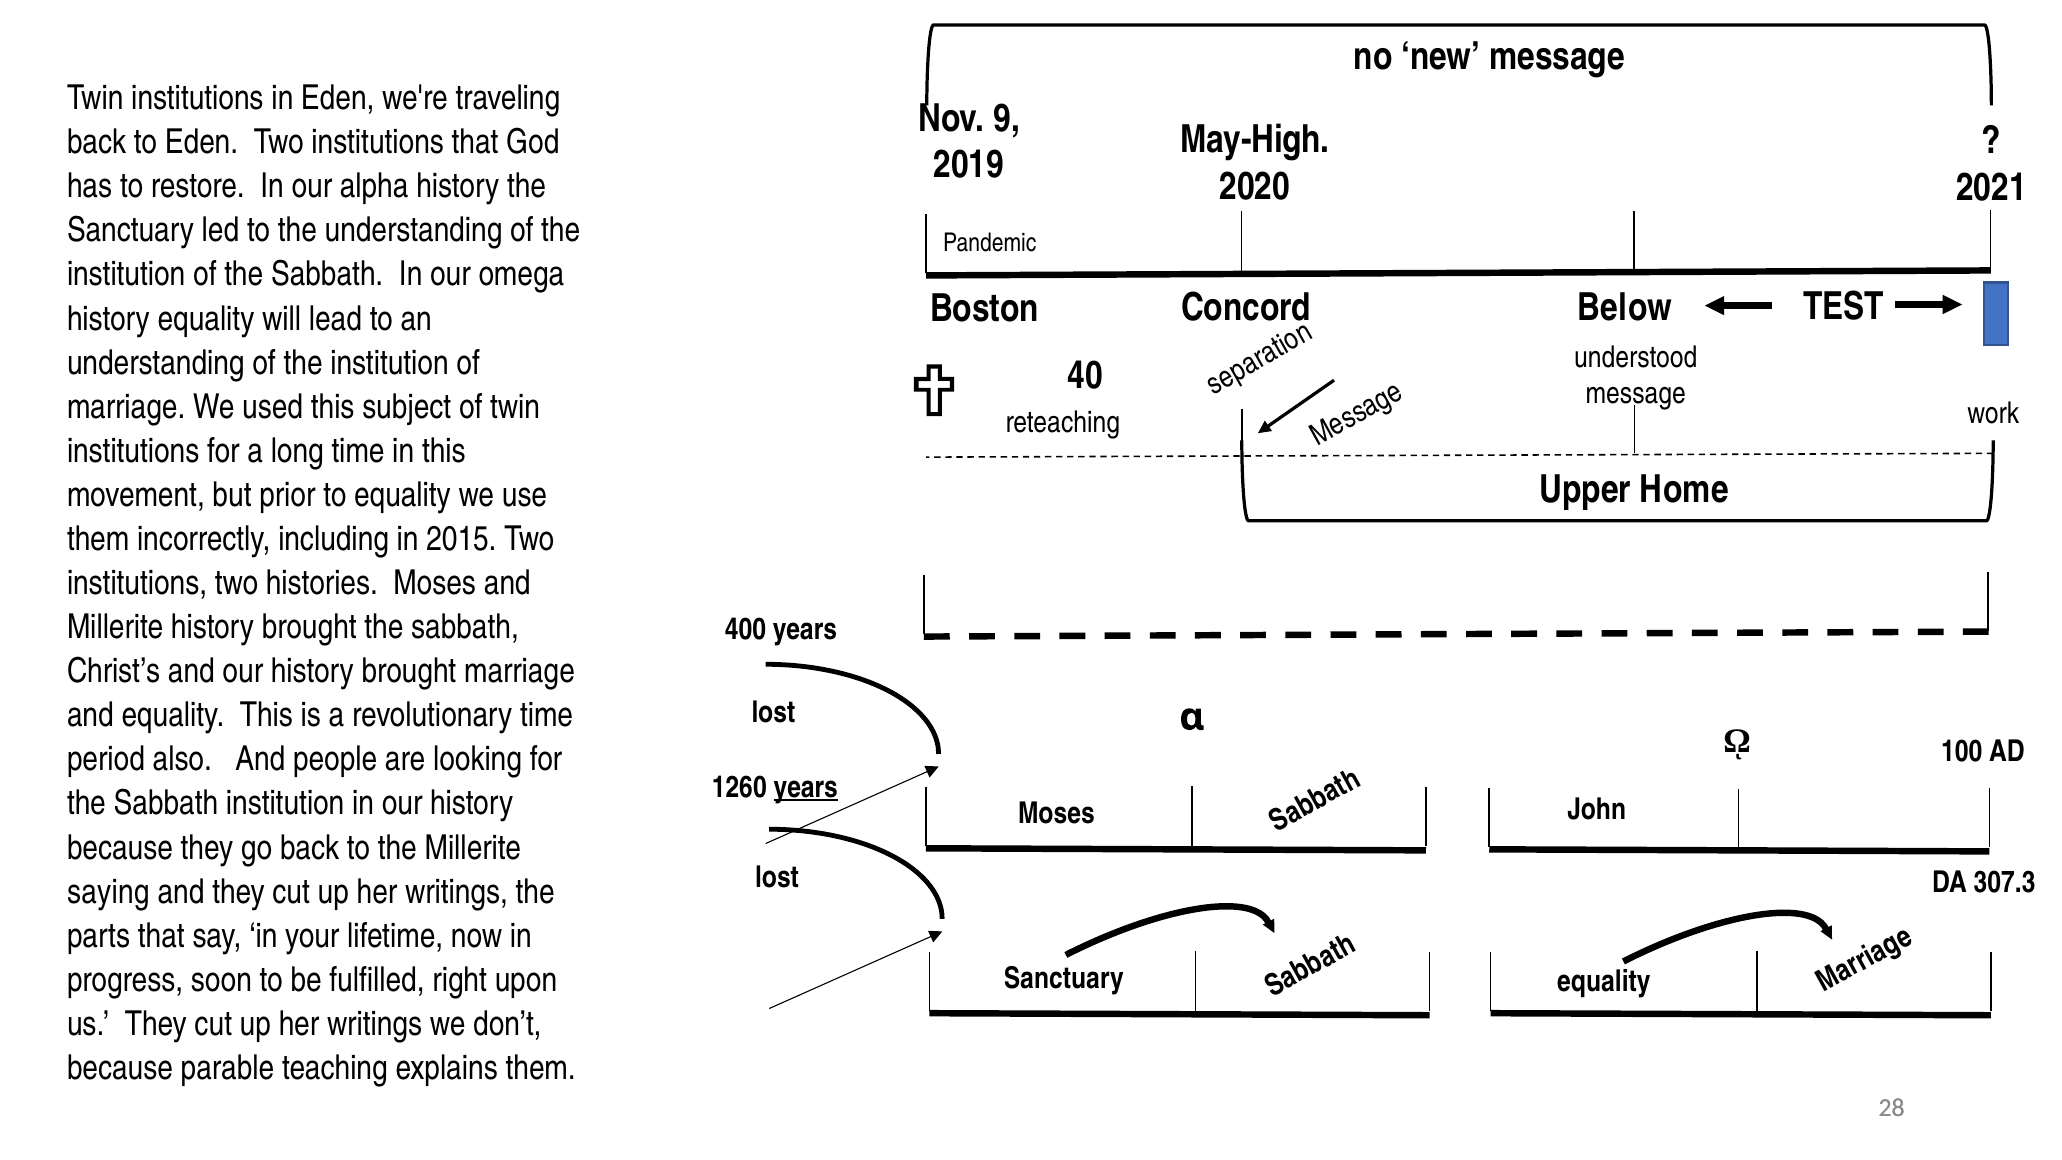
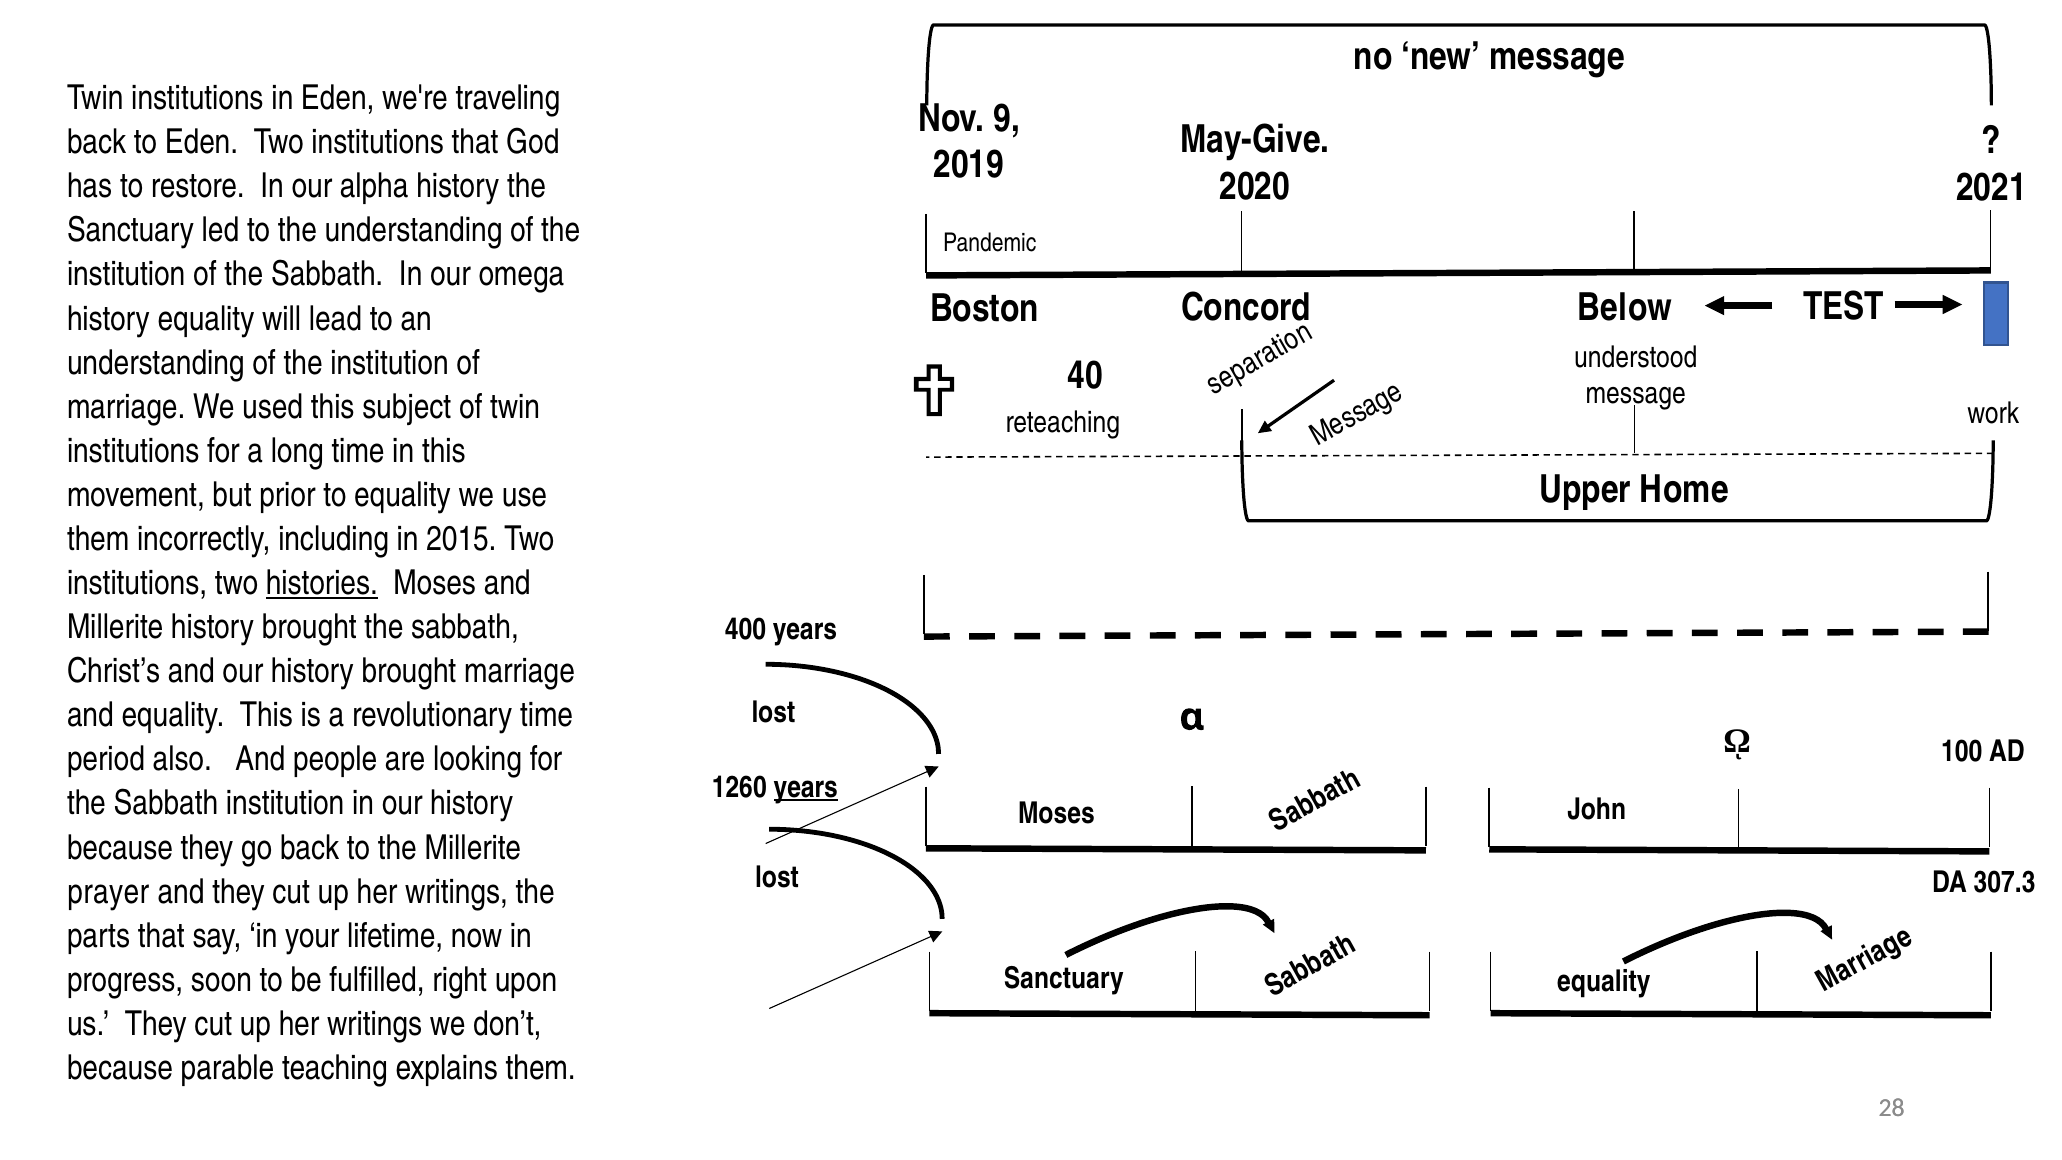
May-High: May-High -> May-Give (1255, 140)
histories underline: none -> present (322, 583)
saying: saying -> prayer (108, 892)
